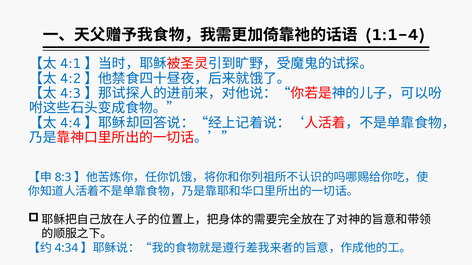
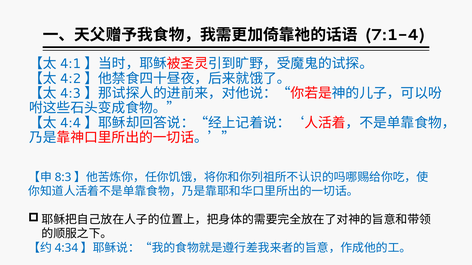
1:1-4: 1:1-4 -> 7:1-4 (395, 35)
